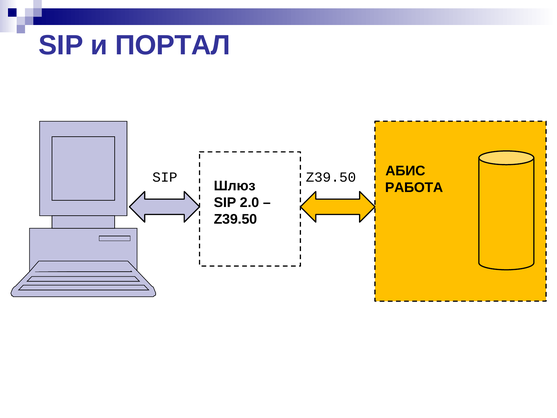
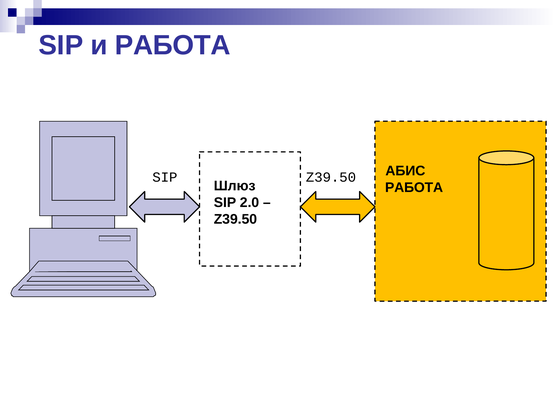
и ПОРТАЛ: ПОРТАЛ -> РАБОТА (173, 45)
